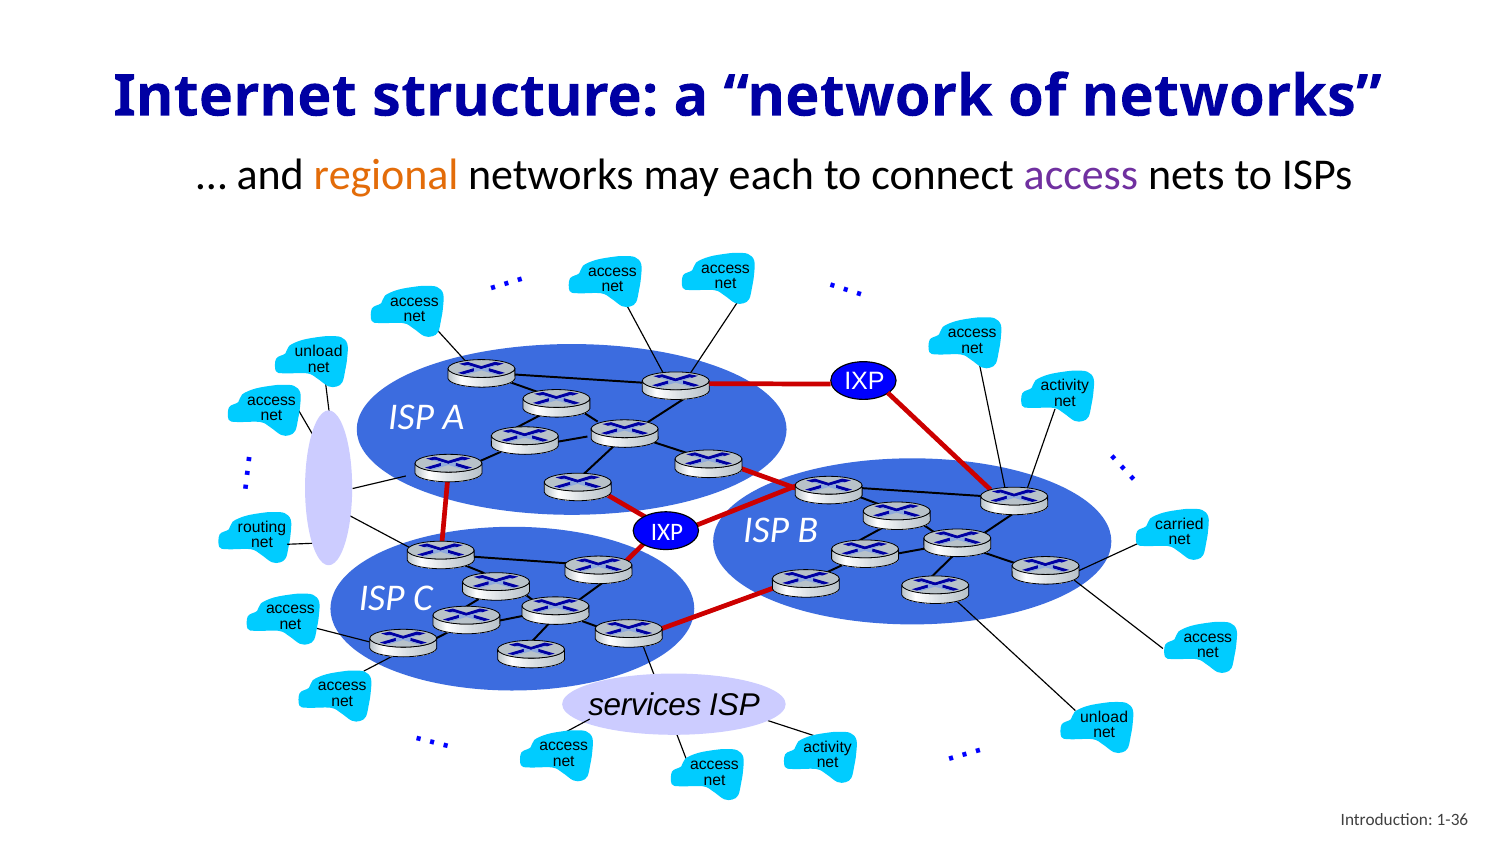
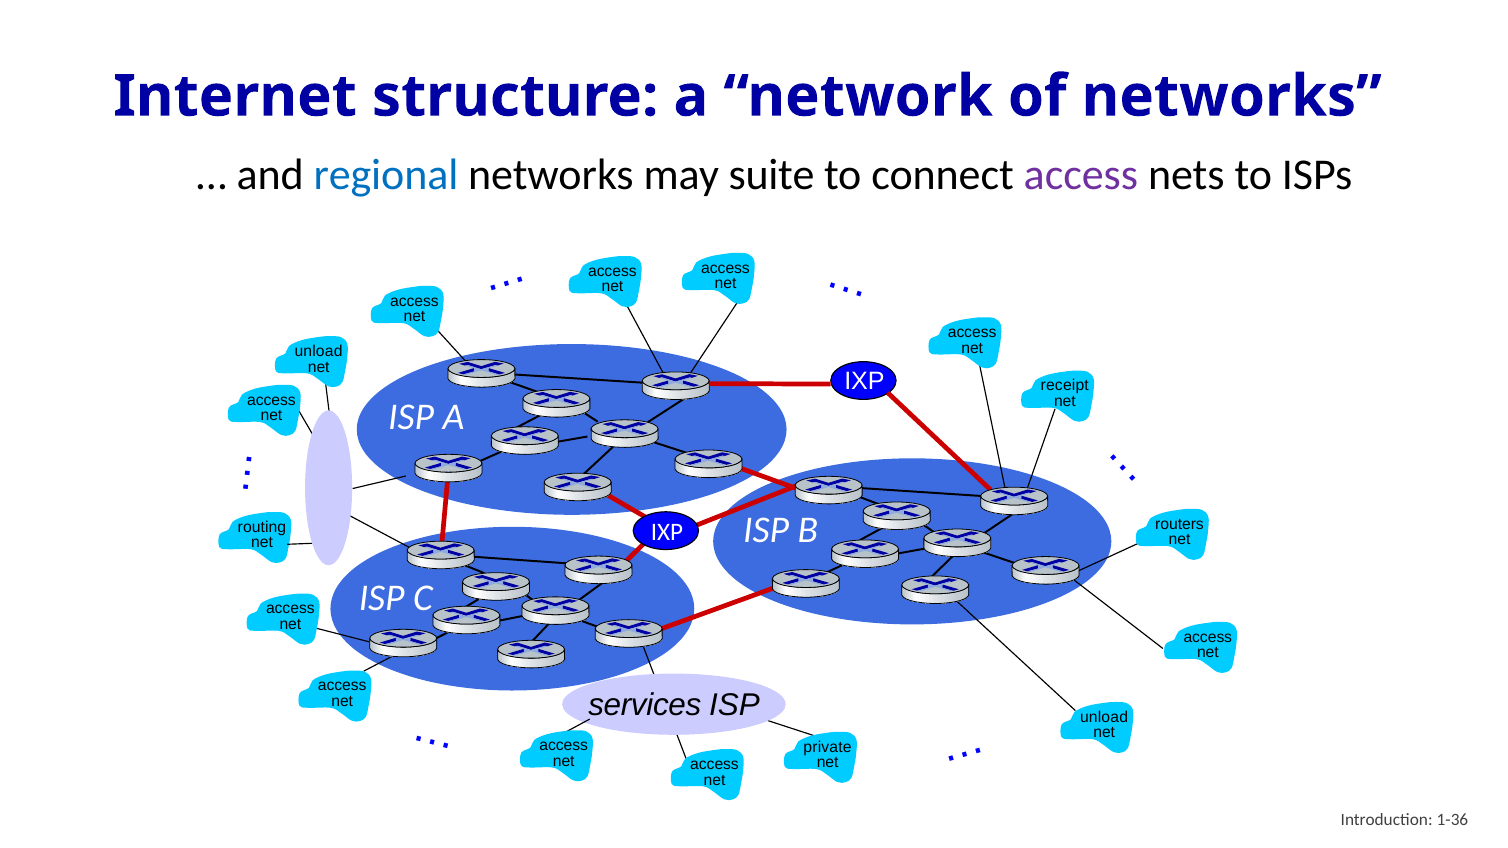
regional colour: orange -> blue (386, 175)
each: each -> suite (772, 175)
activity: activity -> receipt (1065, 386)
carried: carried -> routers (1180, 524)
activity: activity -> private (828, 747)
